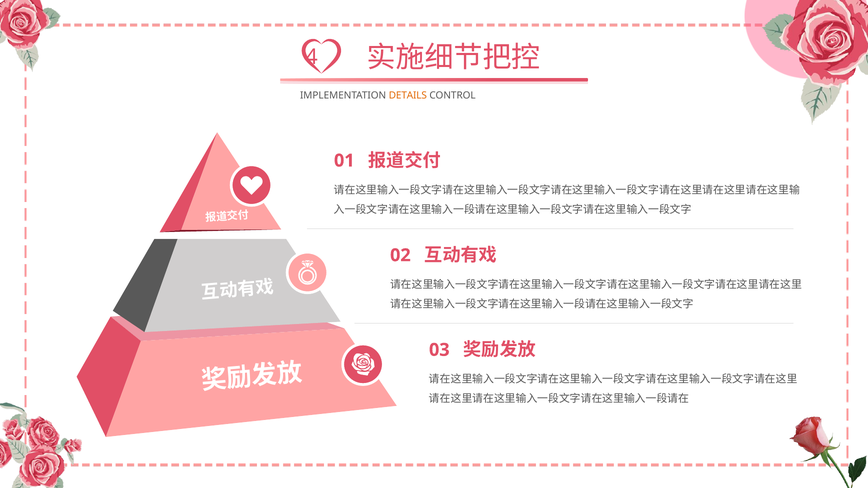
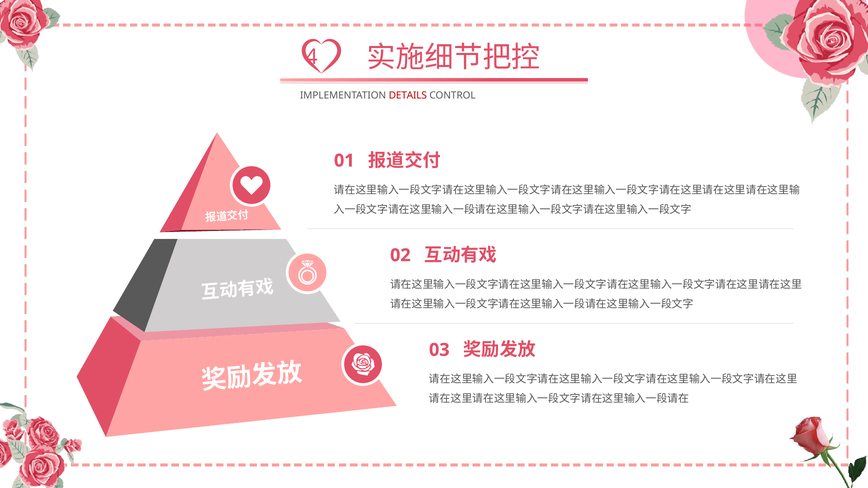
DETAILS colour: orange -> red (408, 95)
